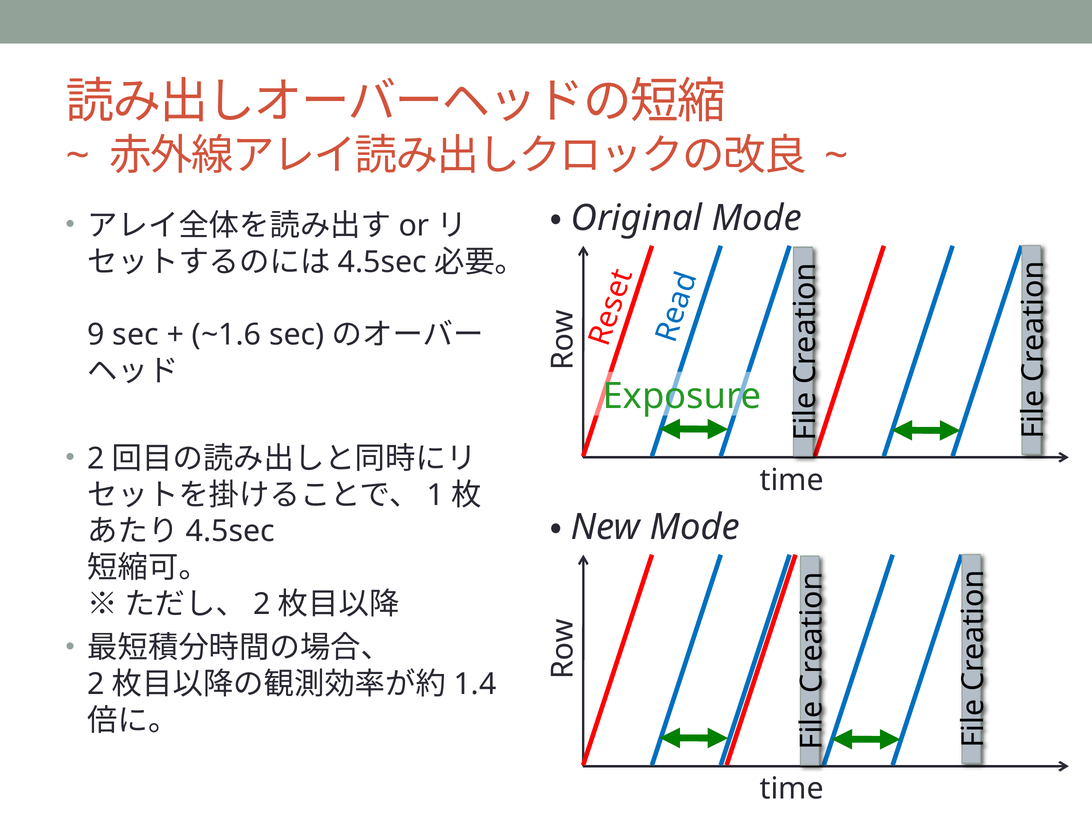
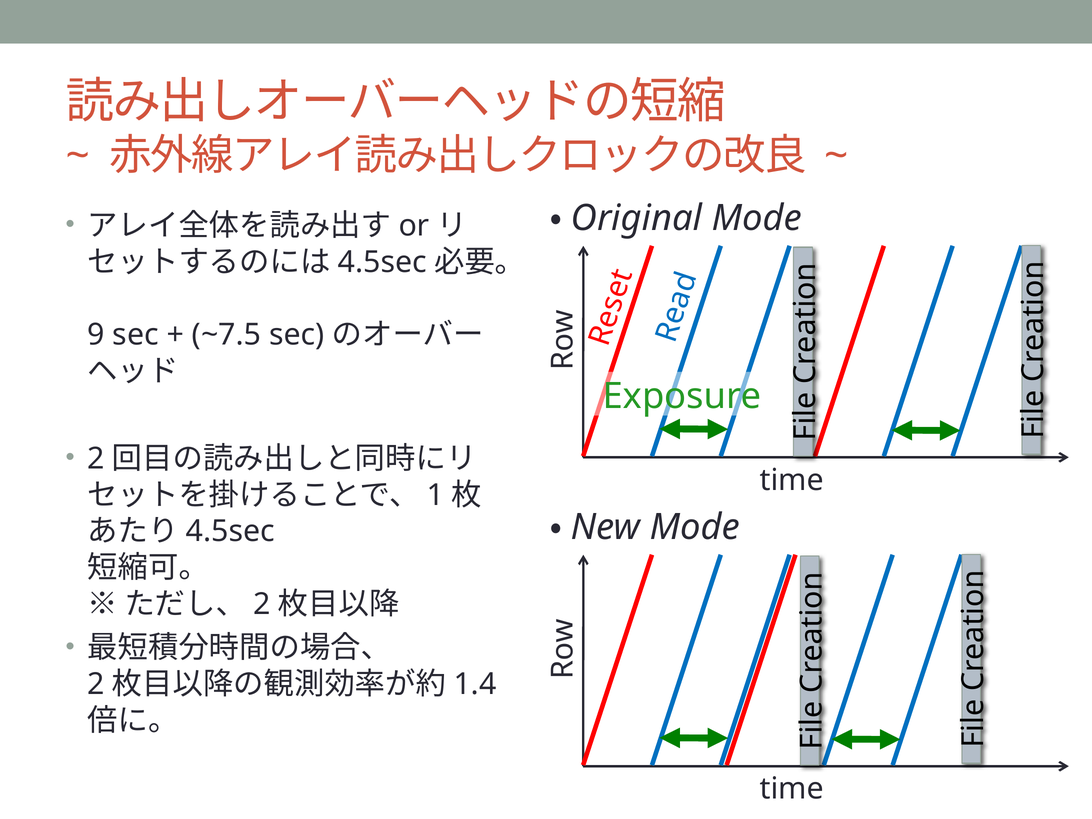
~1.6: ~1.6 -> ~7.5 (227, 335)
